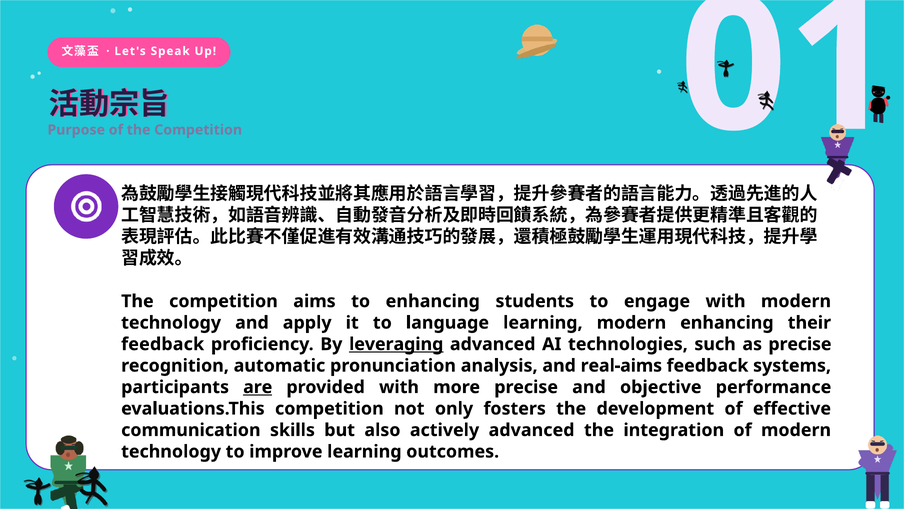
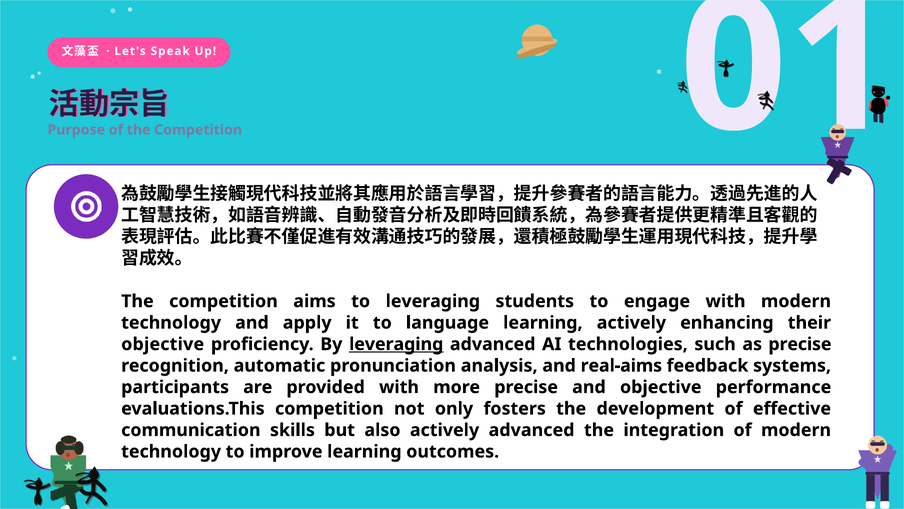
to enhancing: enhancing -> leveraging (433, 301)
learning modern: modern -> actively (631, 322)
feedback: feedback -> objective (163, 344)
are underline: present -> none (258, 387)
